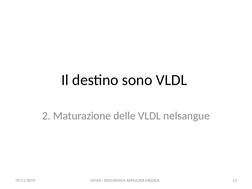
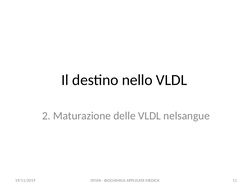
sono: sono -> nello (137, 80)
